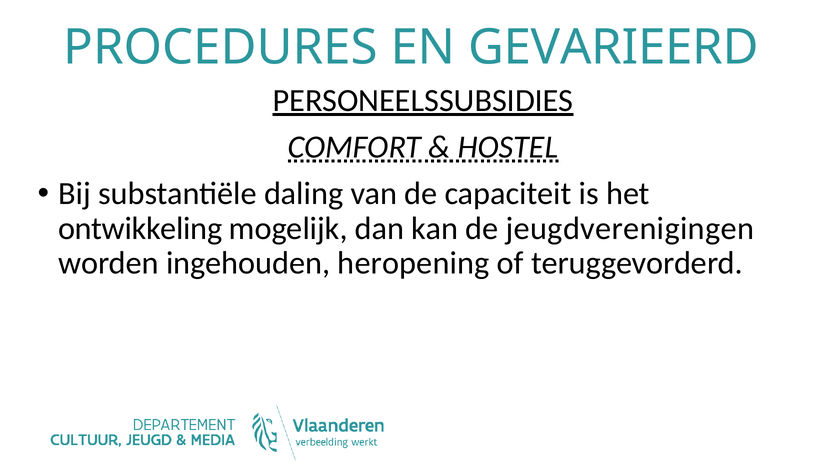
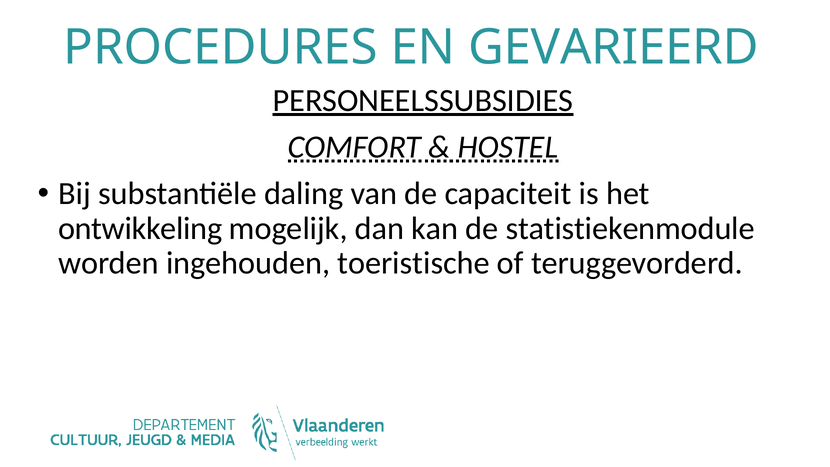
jeugdverenigingen: jeugdverenigingen -> statistiekenmodule (630, 228)
heropening: heropening -> toeristische (414, 263)
